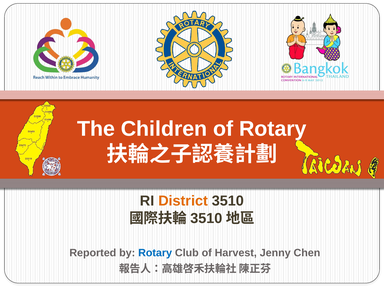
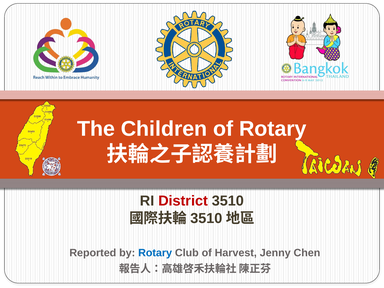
District colour: orange -> red (183, 201)
